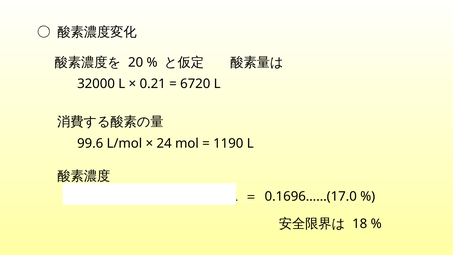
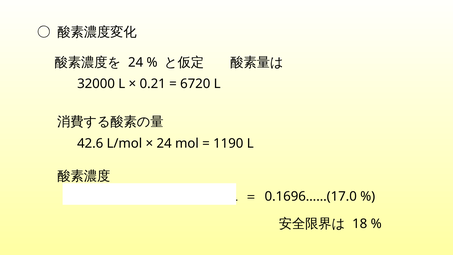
20: 20 -> 24 (136, 63)
99.6: 99.6 -> 42.6 (90, 143)
